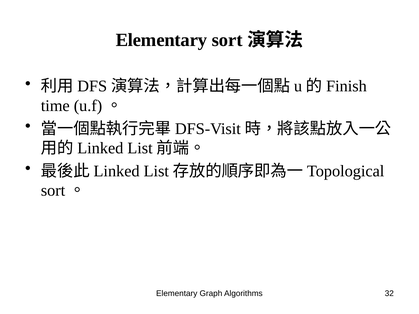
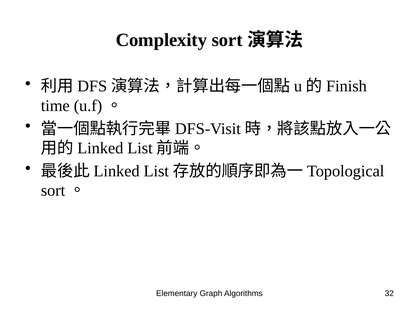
Elementary: Elementary -> Complexity (161, 40)
